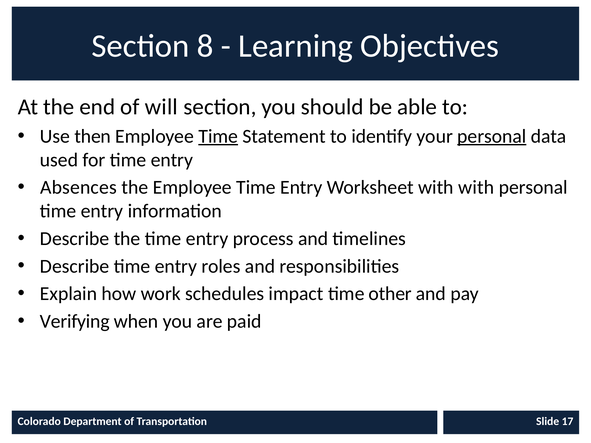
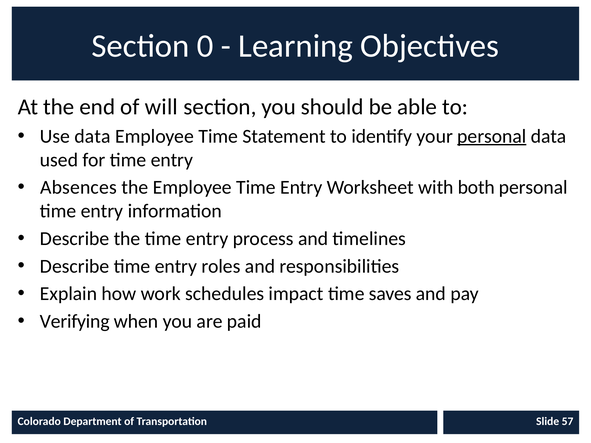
8: 8 -> 0 (205, 46)
Use then: then -> data (93, 136)
Time underline: present -> none (218, 136)
with with: with -> both (476, 188)
other: other -> saves (390, 294)
17: 17 -> 57 (568, 421)
